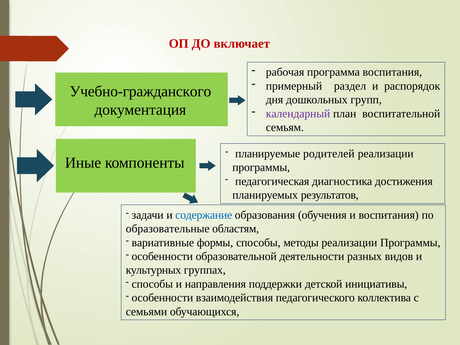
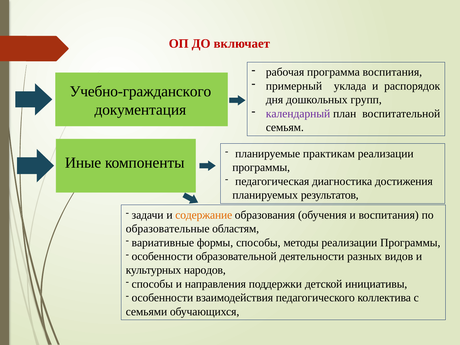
раздел: раздел -> уклада (350, 86)
родителей: родителей -> практикам (329, 154)
содержание colour: blue -> orange (204, 215)
группах: группах -> народов (205, 270)
